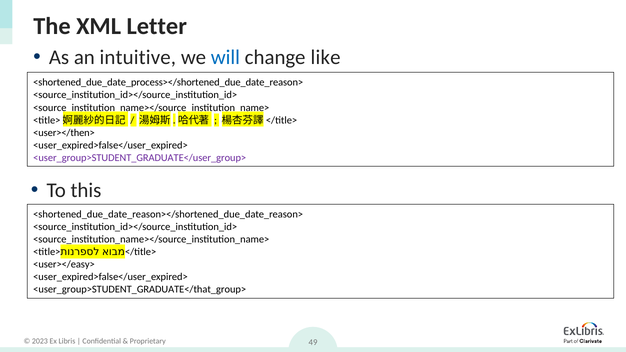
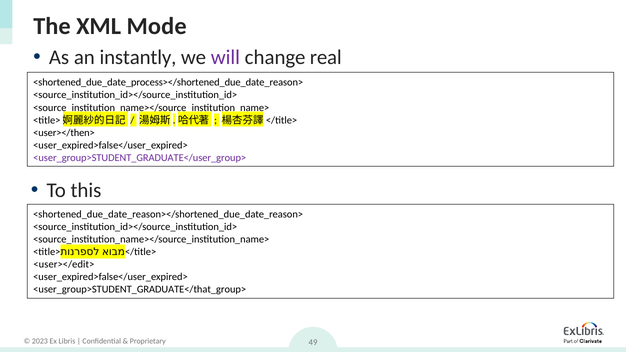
Letter: Letter -> Mode (157, 26)
intuitive: intuitive -> instantly (138, 57)
will colour: blue -> purple (225, 57)
like: like -> real (326, 57)
<user></easy>: <user></easy> -> <user></edit> (64, 265)
